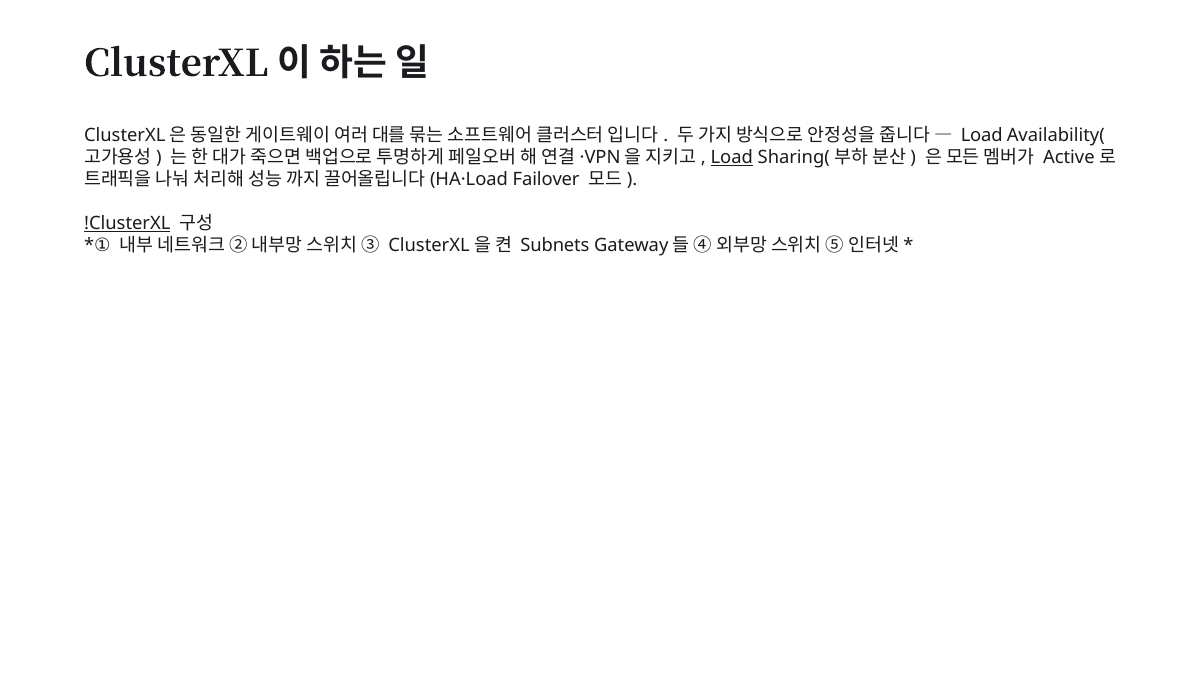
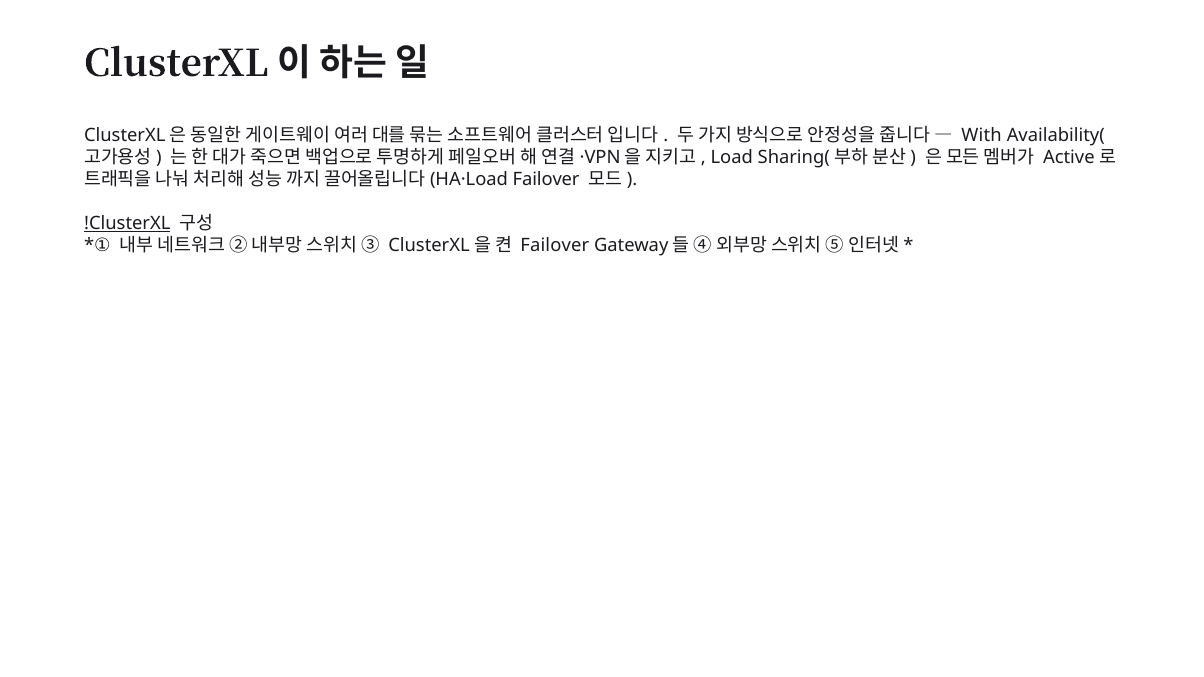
Load: Load -> With (982, 136)
Load underline: present -> none (732, 158)
Subnets: Subnets -> Failover (555, 246)
